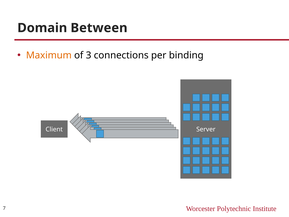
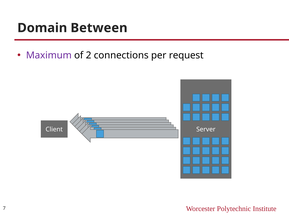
Maximum colour: orange -> purple (49, 55)
3: 3 -> 2 (89, 55)
binding: binding -> request (186, 55)
